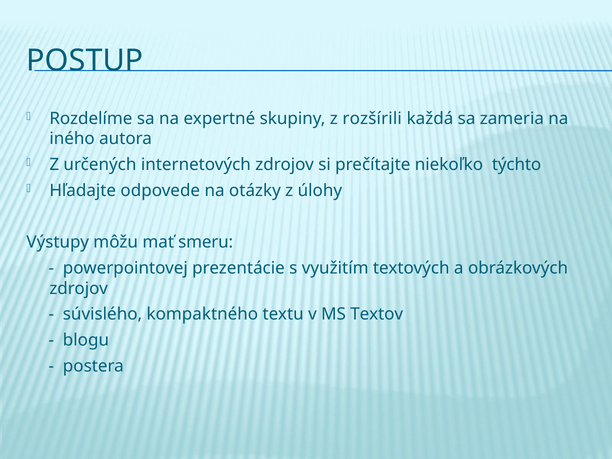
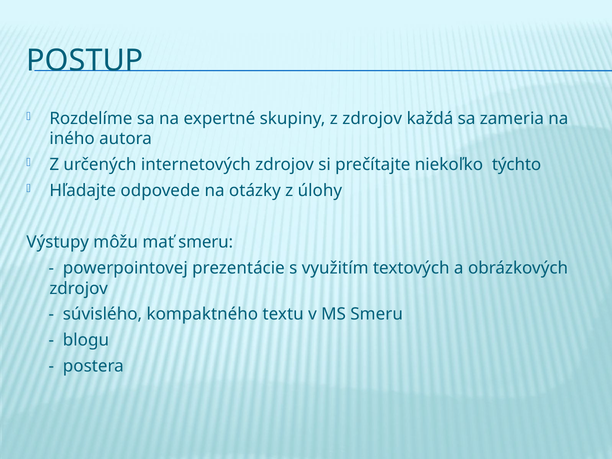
z rozšírili: rozšírili -> zdrojov (372, 118)
MS Textov: Textov -> Smeru (377, 314)
